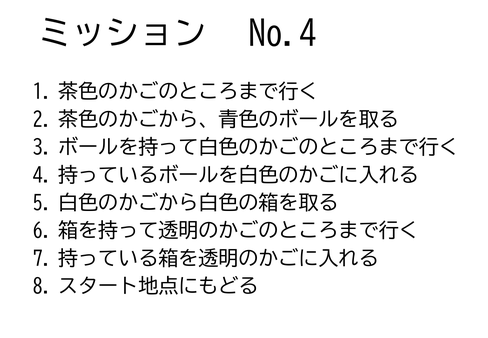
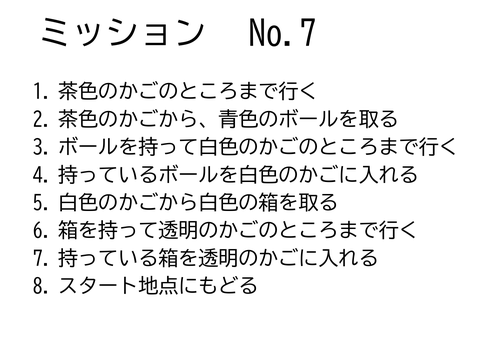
No.4: No.4 -> No.7 (283, 34)
